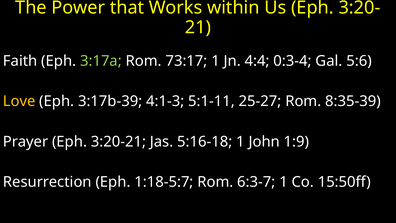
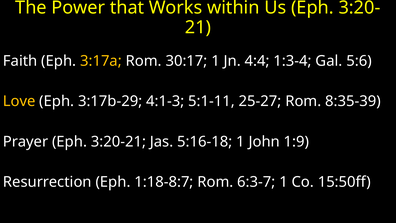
3:17a colour: light green -> yellow (101, 61)
73:17: 73:17 -> 30:17 (186, 61)
0:3-4: 0:3-4 -> 1:3-4 (293, 61)
3:17b-39: 3:17b-39 -> 3:17b-29 (110, 101)
1:18-5:7: 1:18-5:7 -> 1:18-8:7 (164, 182)
